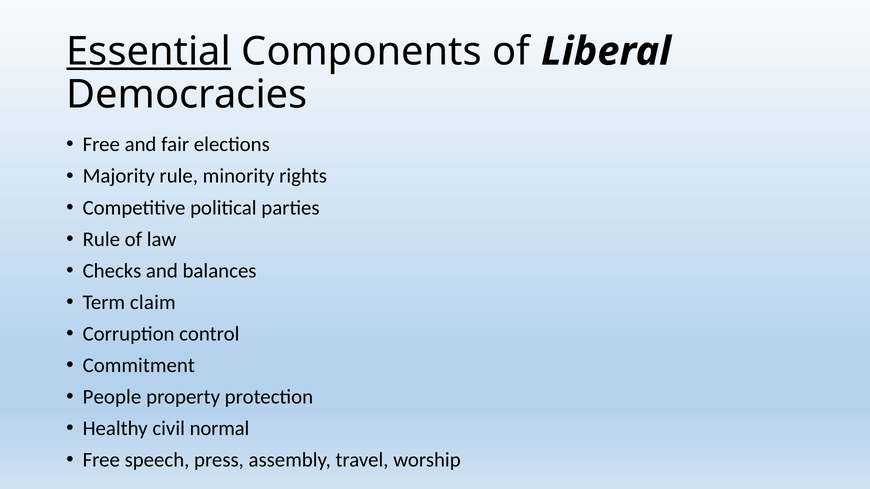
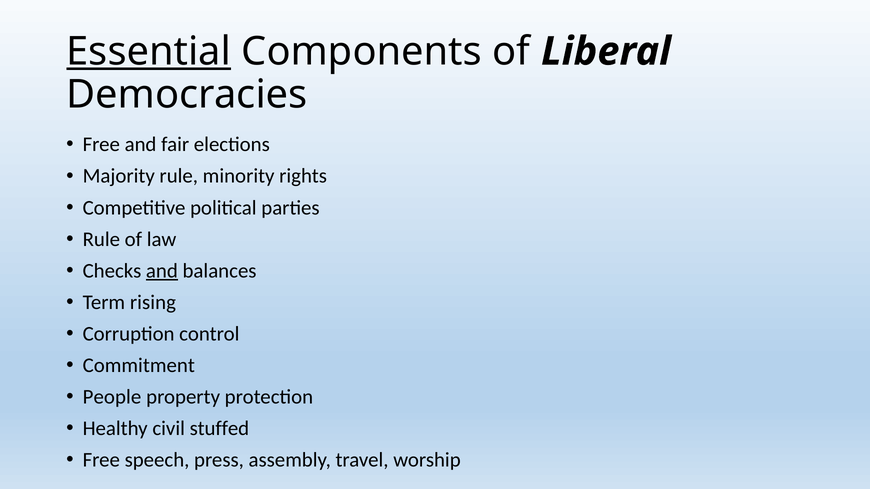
and underline: none -> present (162, 271)
claim: claim -> rising (153, 303)
normal: normal -> stuffed (219, 429)
